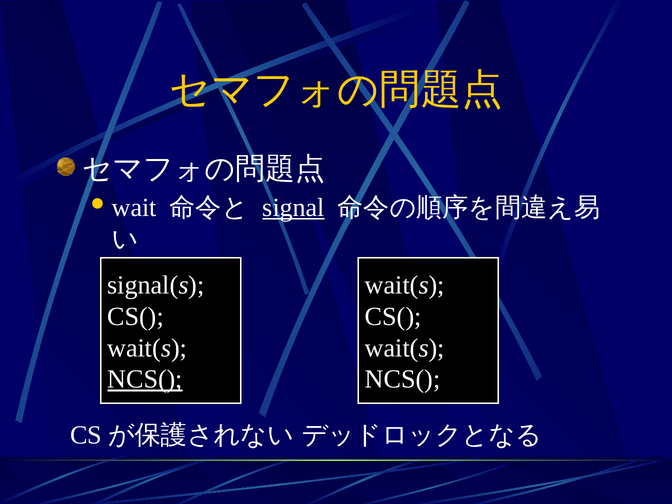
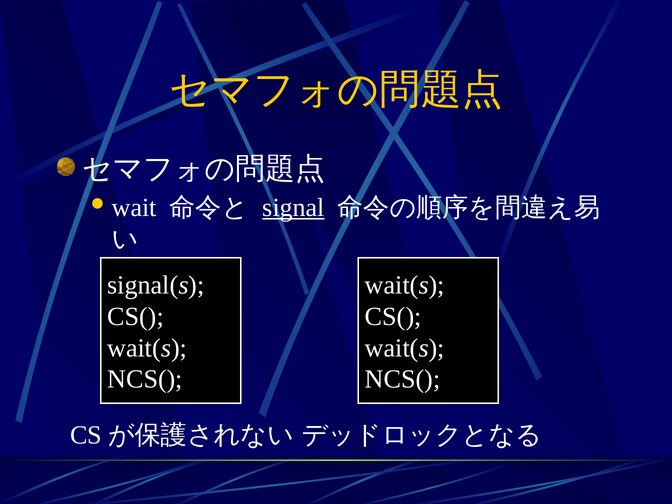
NCS( underline: present -> none (145, 379)
